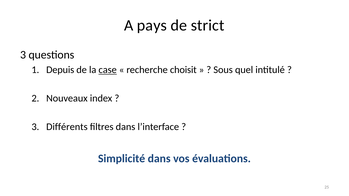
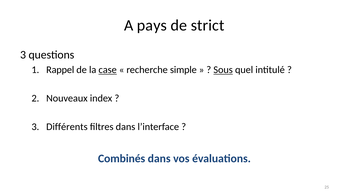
Depuis: Depuis -> Rappel (60, 70)
choisit: choisit -> simple (183, 70)
Sous underline: none -> present (223, 70)
Simplicité: Simplicité -> Combinés (122, 159)
